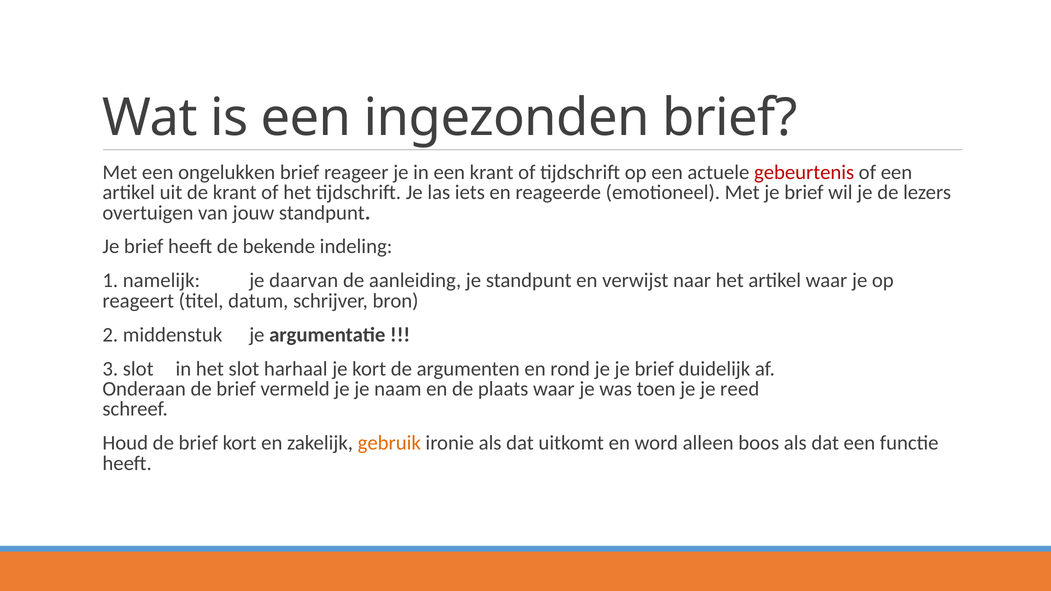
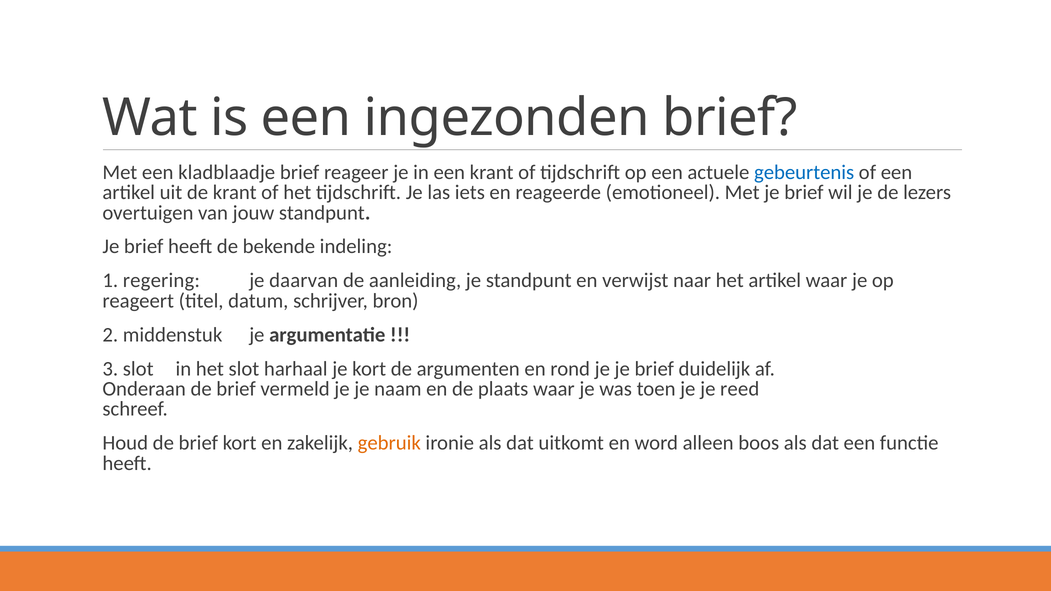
ongelukken: ongelukken -> kladblaadje (227, 172)
gebeurtenis colour: red -> blue (804, 172)
namelijk: namelijk -> regering (161, 281)
